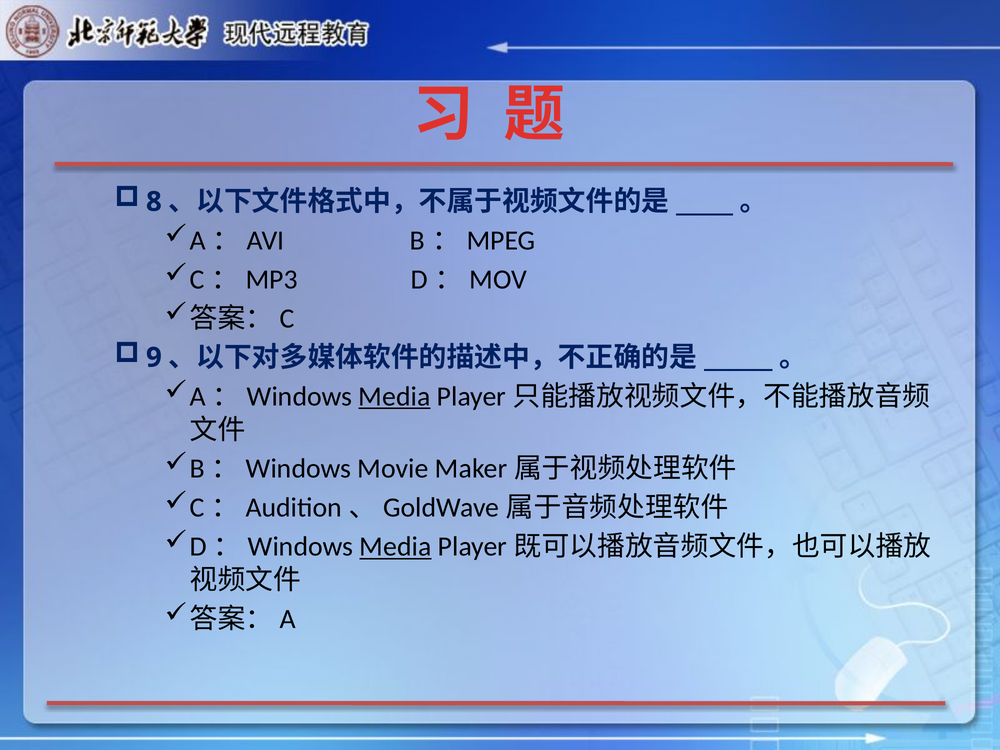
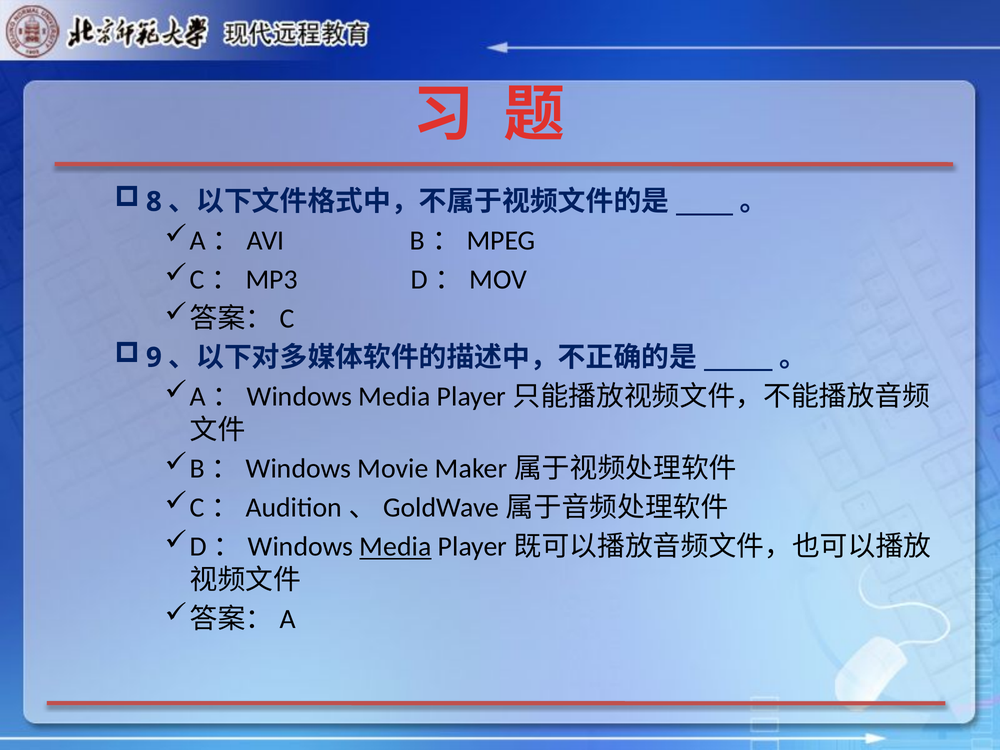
Media underline: present -> none (394, 396)
